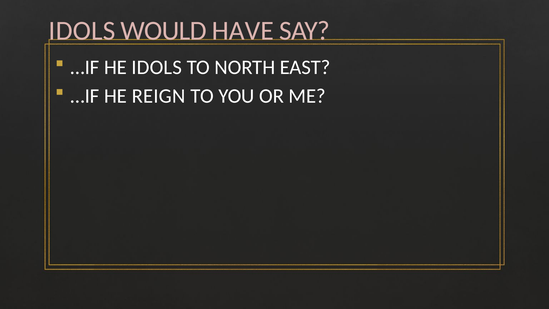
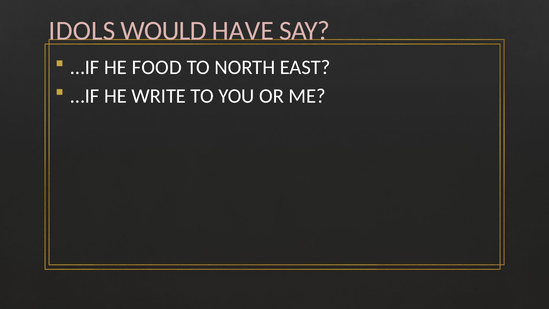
HE IDOLS: IDOLS -> FOOD (157, 67)
REIGN: REIGN -> WRITE (159, 96)
